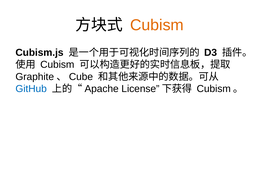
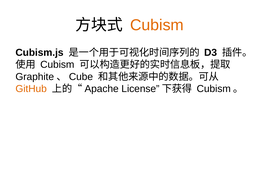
GitHub colour: blue -> orange (31, 89)
